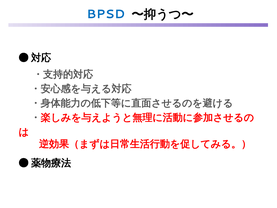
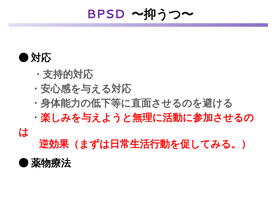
BPSD colour: blue -> purple (106, 14)
